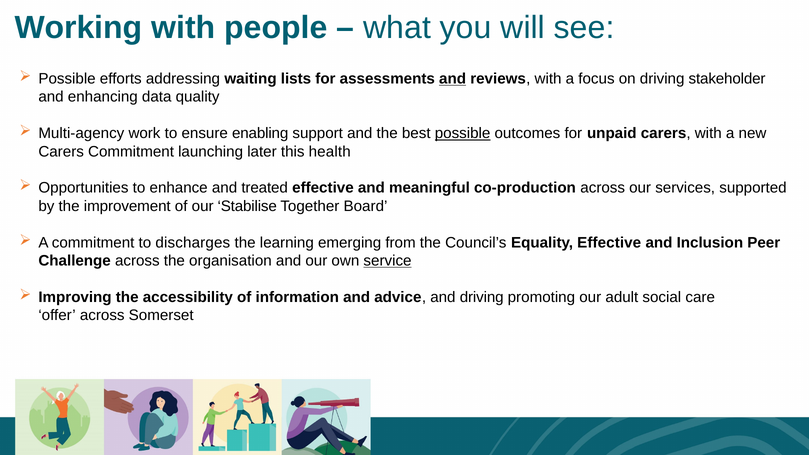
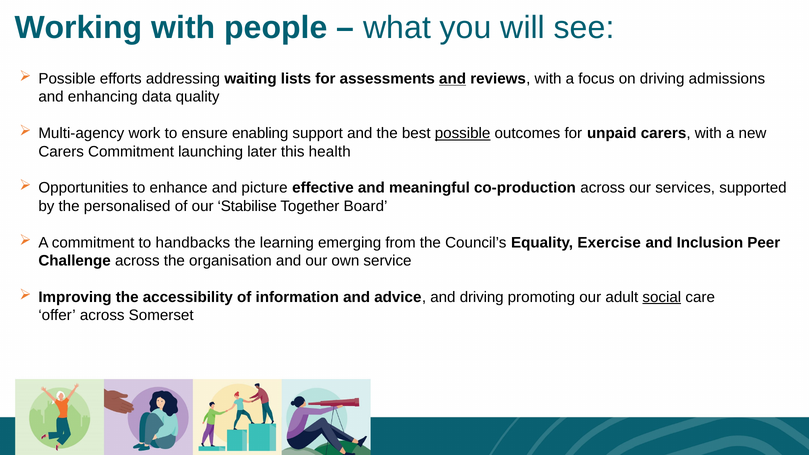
stakeholder: stakeholder -> admissions (727, 79)
treated: treated -> picture (264, 188)
improvement: improvement -> personalised (127, 206)
discharges: discharges -> handbacks (193, 243)
Equality Effective: Effective -> Exercise (609, 243)
service underline: present -> none (388, 261)
social underline: none -> present (662, 297)
